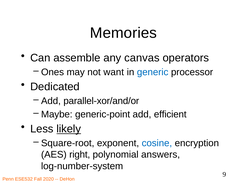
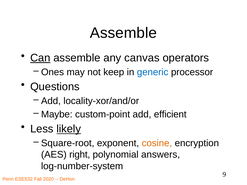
Memories: Memories -> Assemble (123, 33)
Can underline: none -> present (40, 58)
want: want -> keep (114, 72)
Dedicated: Dedicated -> Questions (55, 87)
parallel-xor/and/or: parallel-xor/and/or -> locality-xor/and/or (101, 101)
generic-point: generic-point -> custom-point (103, 114)
cosine colour: blue -> orange (157, 143)
